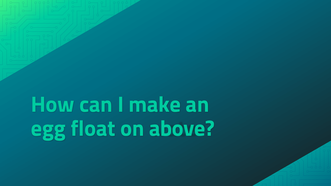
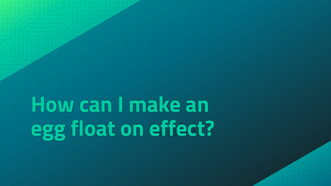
above: above -> effect (182, 129)
